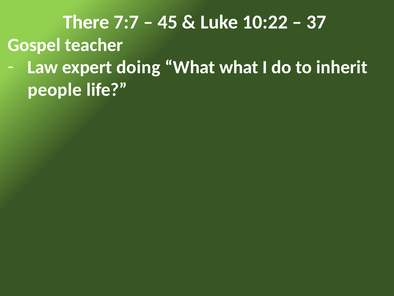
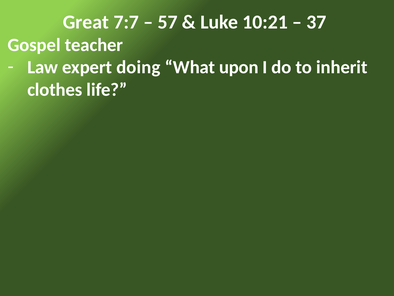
There: There -> Great (86, 22)
45: 45 -> 57 (168, 22)
10:22: 10:22 -> 10:21 (265, 22)
What what: what -> upon (239, 67)
people: people -> clothes (55, 90)
